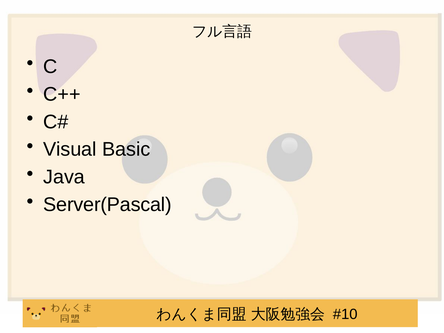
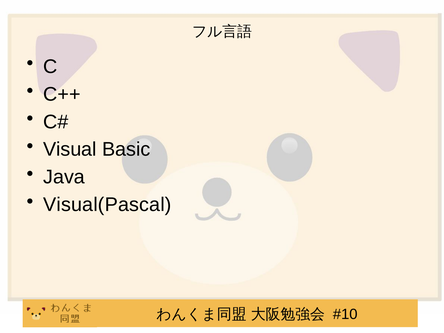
Server(Pascal: Server(Pascal -> Visual(Pascal (107, 205)
